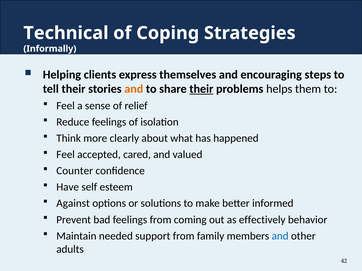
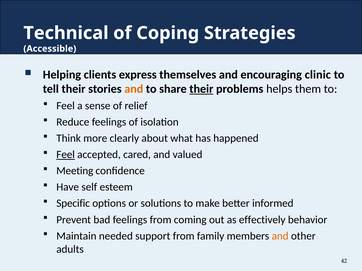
Informally: Informally -> Accessible (50, 49)
steps: steps -> clinic (318, 75)
Feel underline: none -> present (66, 155)
Counter: Counter -> Meeting (75, 171)
Against: Against -> Specific (73, 204)
and colour: blue -> orange (280, 236)
